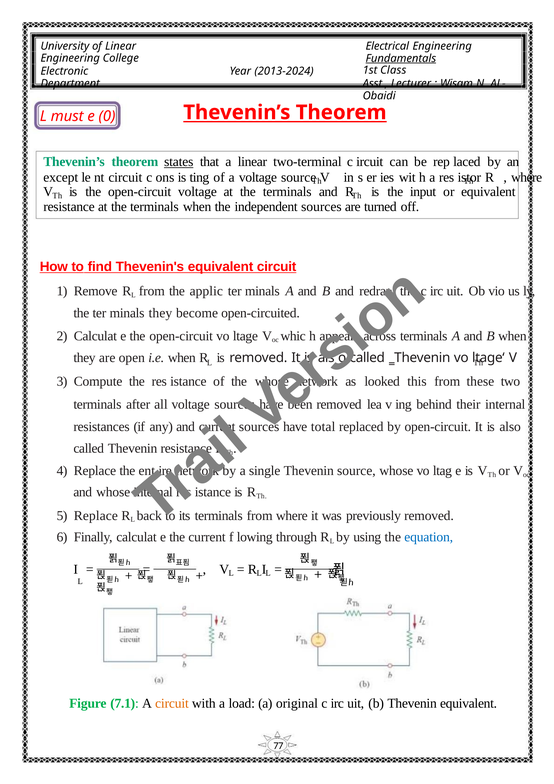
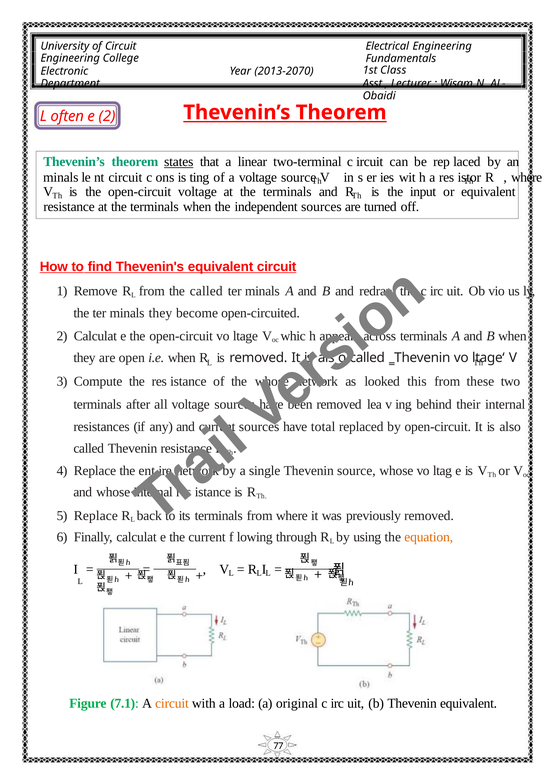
of Linear: Linear -> Circuit (121, 46)
Fundamentals underline: present -> none (401, 58)
2013-2024: 2013-2024 -> 2013-2070 (284, 71)
must: must -> often (67, 116)
e 0: 0 -> 2 (107, 116)
except: except -> minals (61, 177)
the applic: applic -> called (206, 291)
equation colour: blue -> orange (429, 537)
